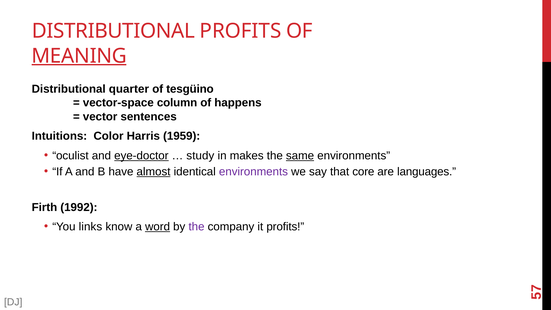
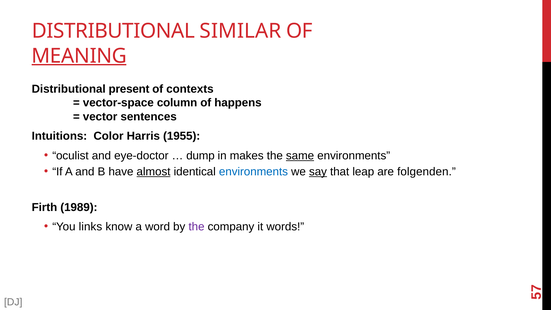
DISTRIBUTIONAL PROFITS: PROFITS -> SIMILAR (240, 31)
quarter: quarter -> present (129, 89)
tesgüino: tesgüino -> contexts (190, 89)
1959: 1959 -> 1955 (182, 136)
eye-doctor underline: present -> none (141, 156)
study: study -> dump (200, 156)
environments colour: purple -> blue (253, 172)
say underline: none -> present (318, 172)
core: core -> leap (363, 172)
languages: languages -> folgenden (426, 172)
1992: 1992 -> 1989 (79, 207)
word underline: present -> none (158, 227)
it profits: profits -> words (285, 227)
